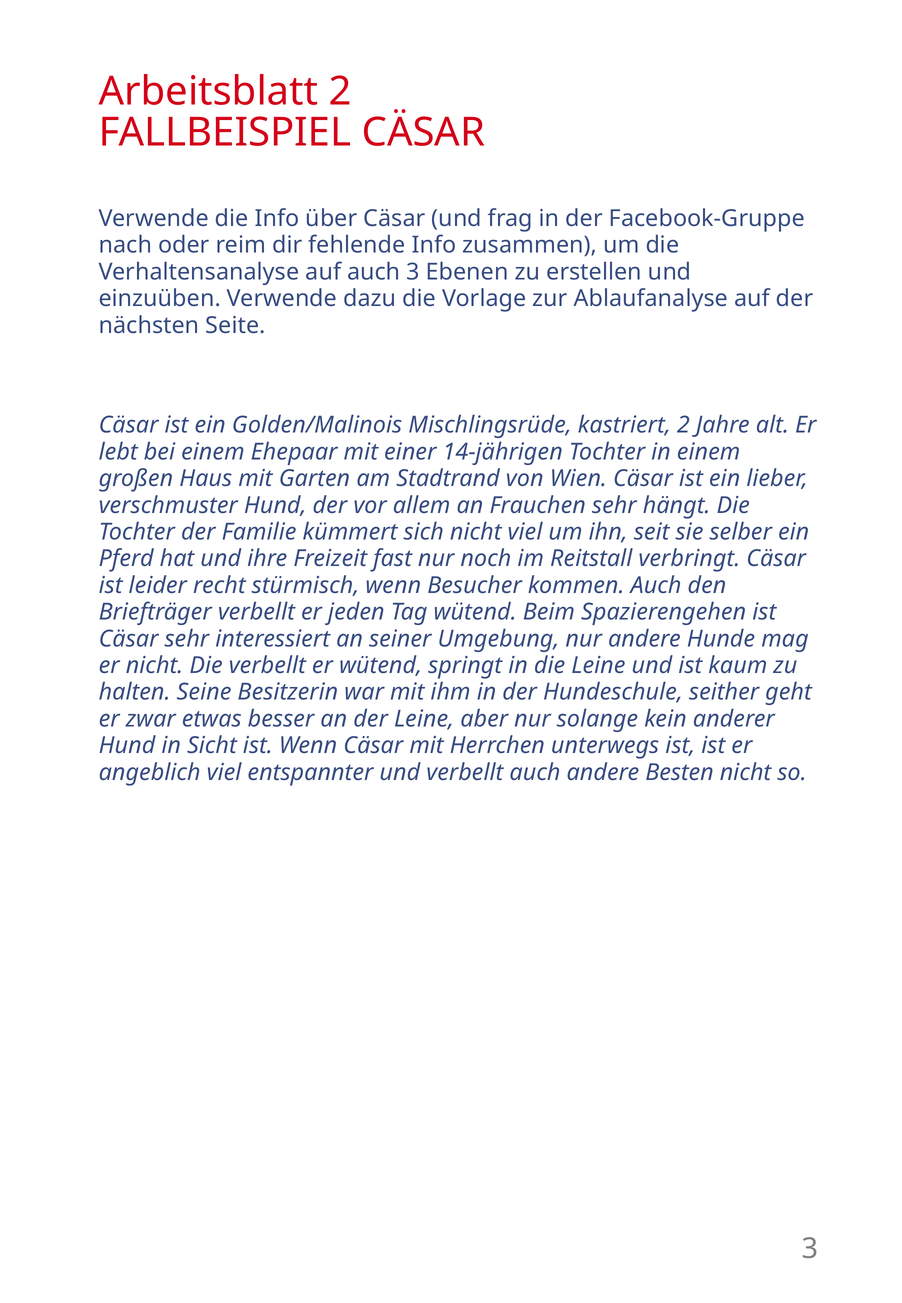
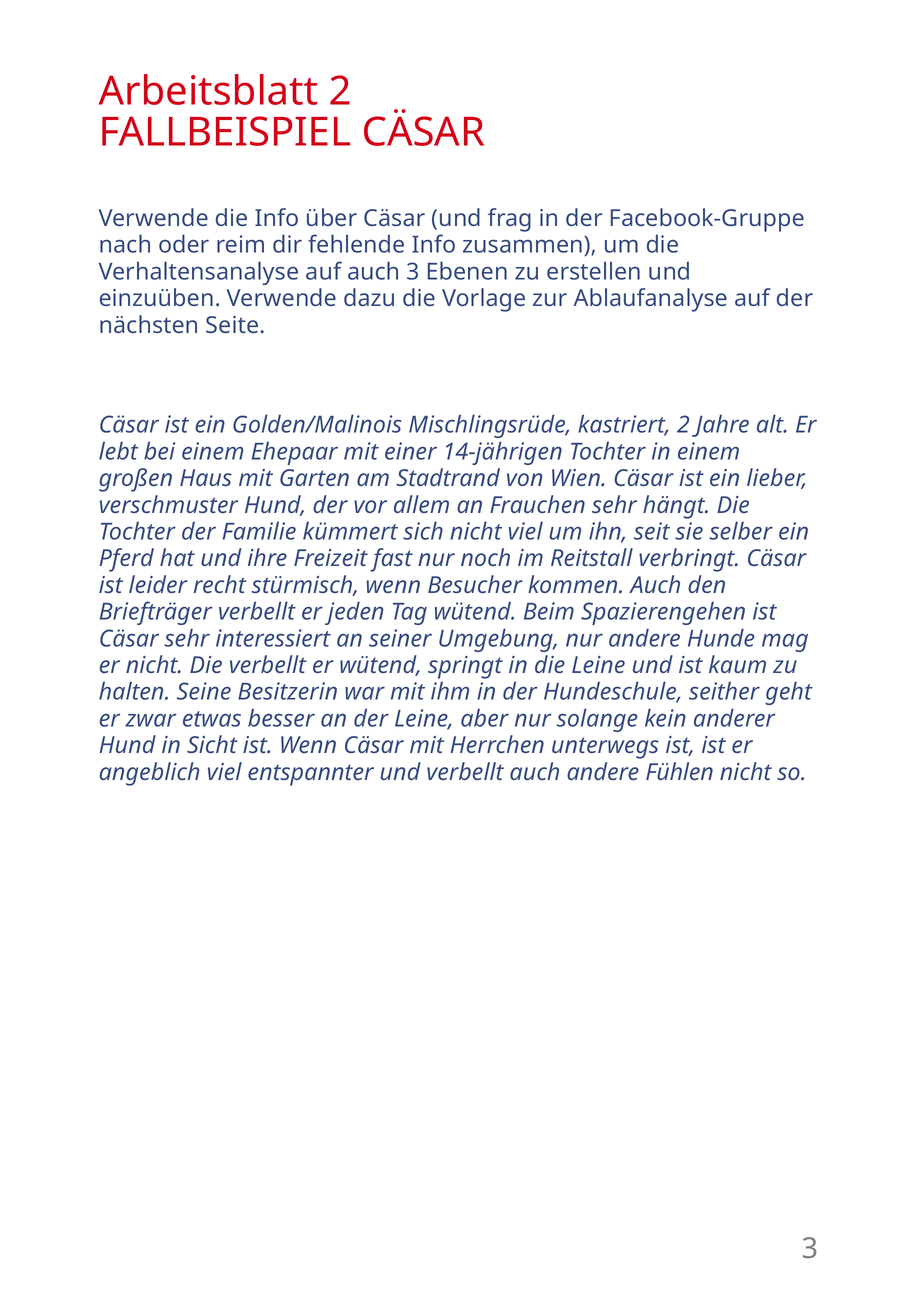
Besten: Besten -> Fühlen (680, 772)
